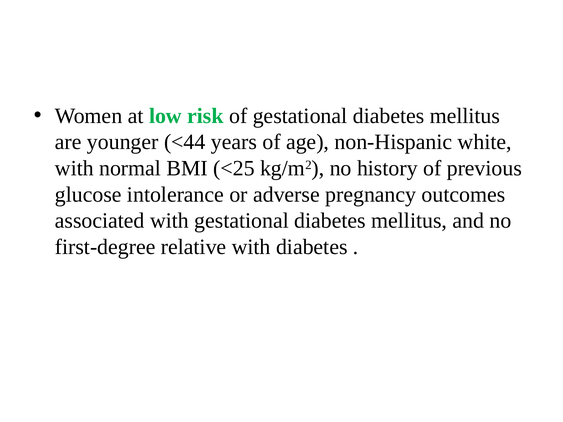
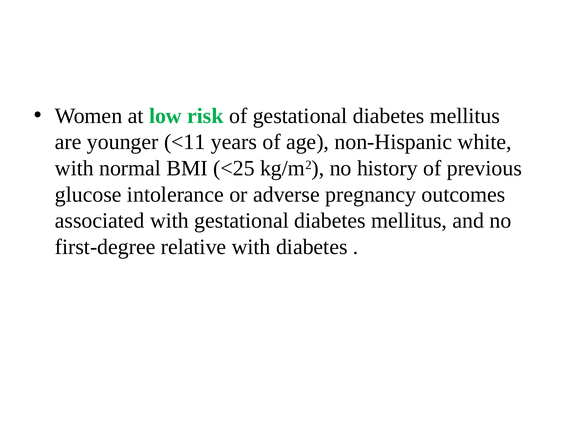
<44: <44 -> <11 (185, 142)
